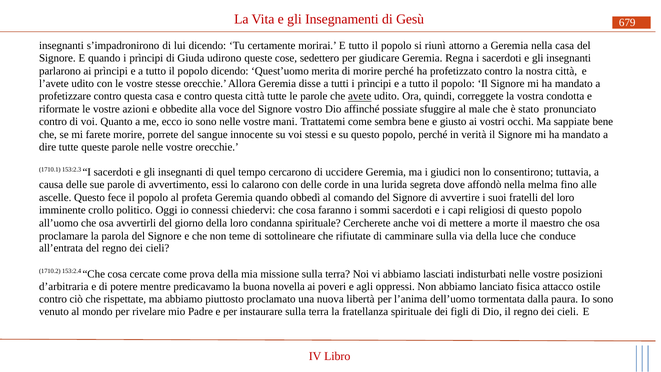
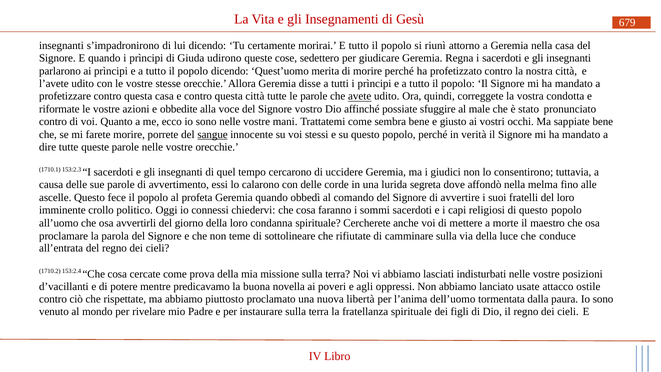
sangue underline: none -> present (213, 135)
d’arbitraria: d’arbitraria -> d’vacillanti (64, 287)
fisica: fisica -> usate (528, 287)
